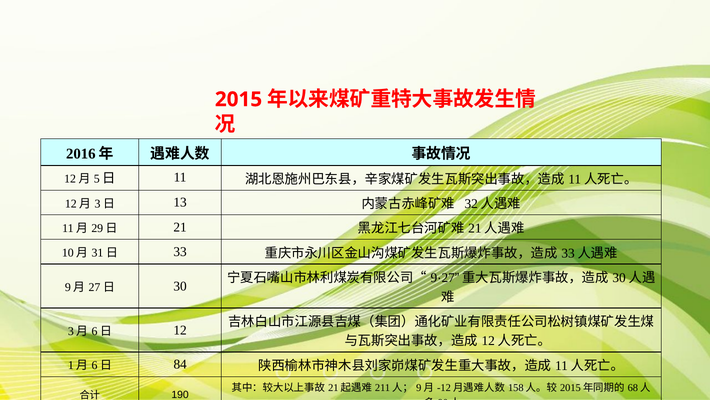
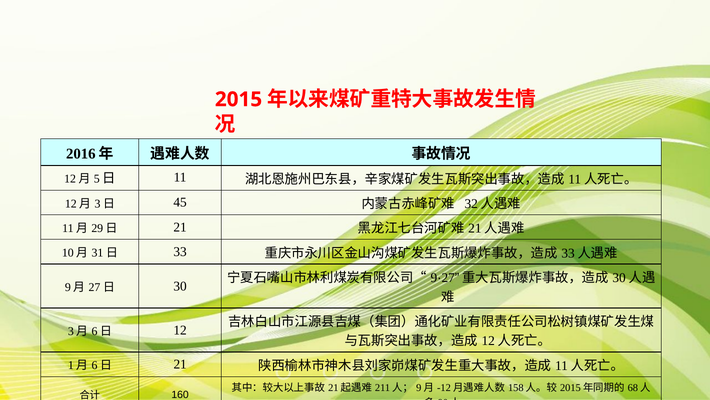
13: 13 -> 45 (180, 202)
84: 84 -> 21 (180, 364)
190: 190 -> 160 (180, 394)
